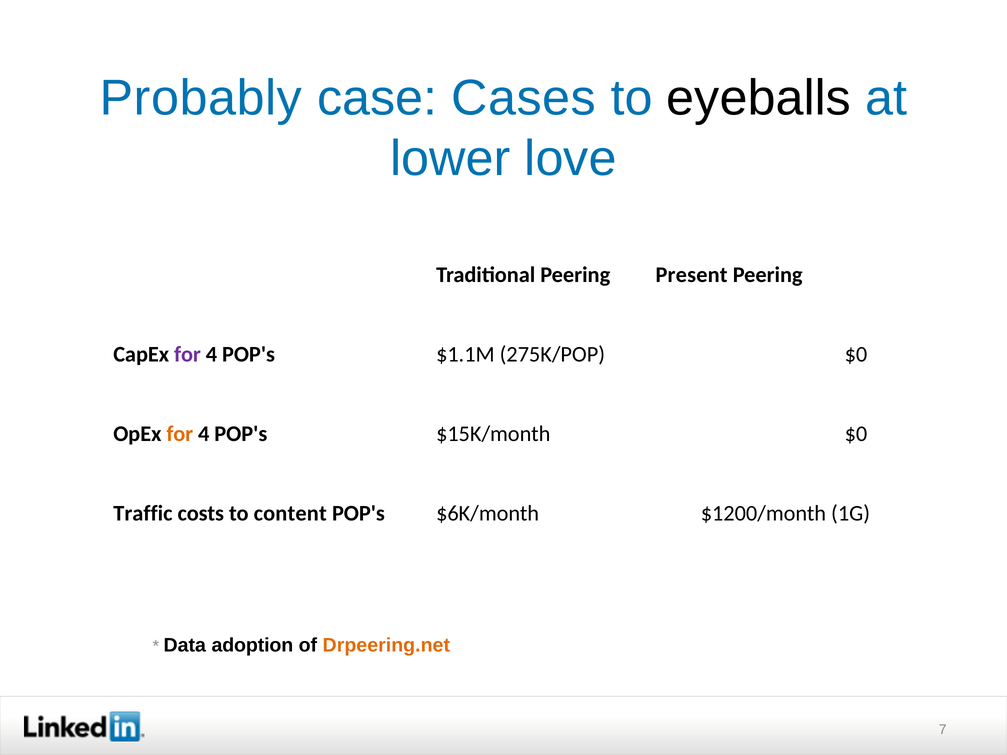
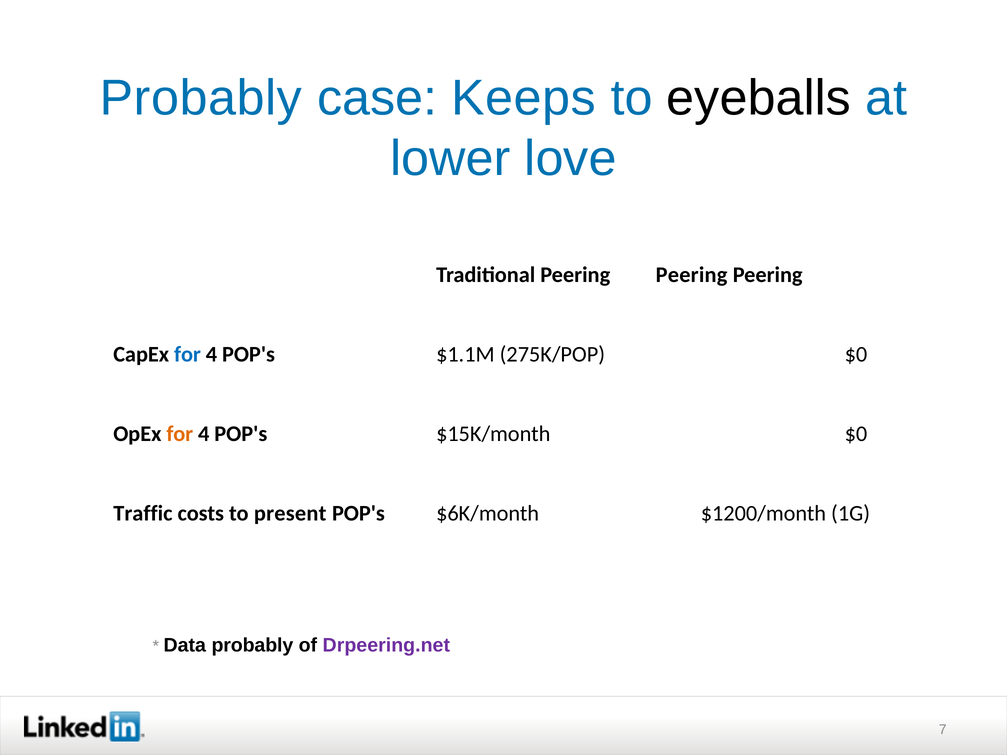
Cases: Cases -> Keeps (524, 98)
Traditional Peering Present: Present -> Peering (692, 275)
for colour: purple -> blue (188, 355)
content: content -> present (290, 514)
Data adoption: adoption -> probably (252, 645)
Drpeering.net colour: orange -> purple (386, 645)
